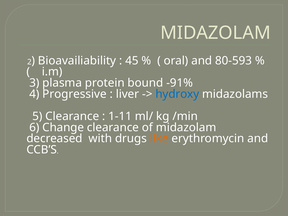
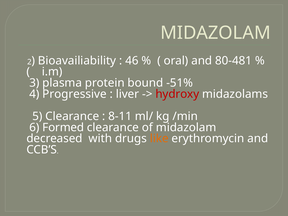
45: 45 -> 46 (132, 61)
80-593: 80-593 -> 80-481 (234, 61)
-91%: -91% -> -51% (180, 83)
hydroxy colour: blue -> red (177, 94)
1-11: 1-11 -> 8-11 (120, 116)
Change: Change -> Formed (63, 127)
